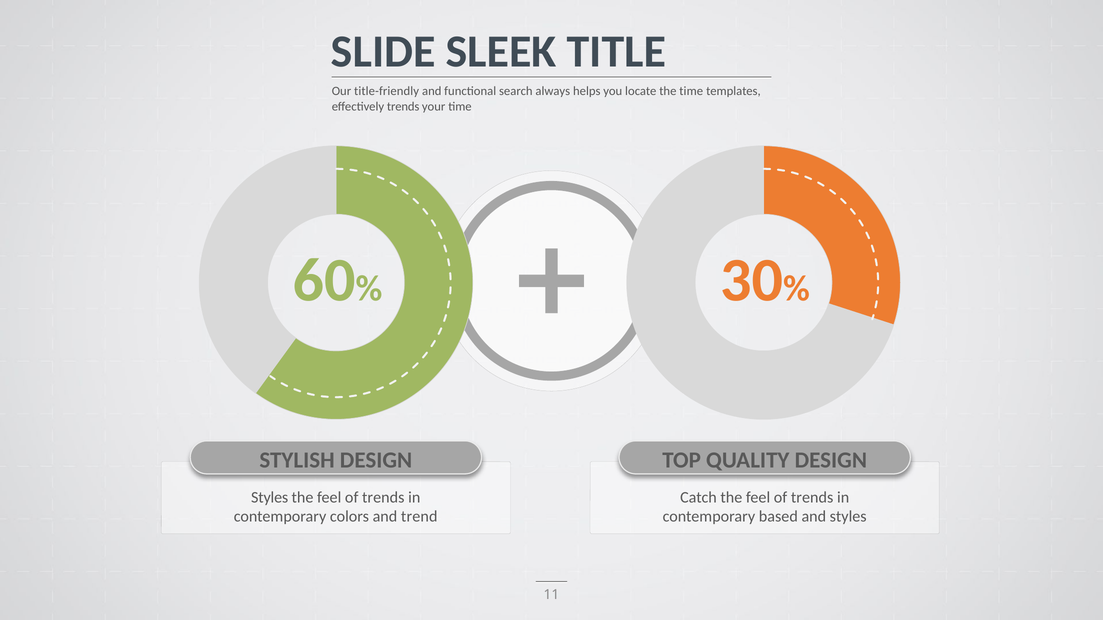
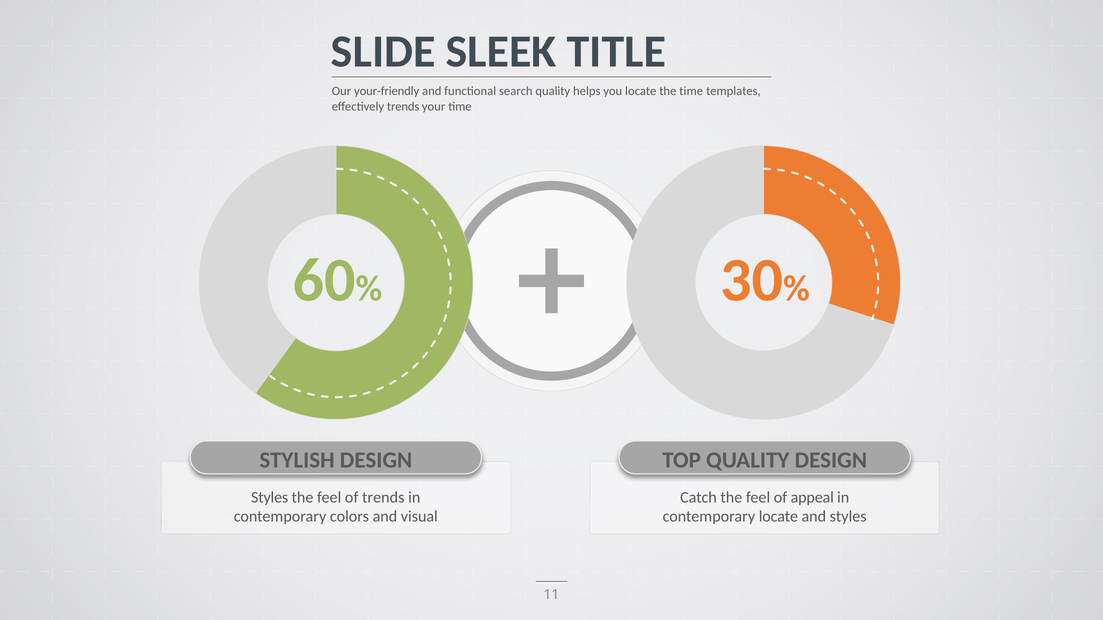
title-friendly: title-friendly -> your-friendly (387, 91)
search always: always -> quality (553, 91)
trends: trends -> appeal (812, 498)
trend: trend -> visual (419, 517)
contemporary based: based -> locate (778, 517)
